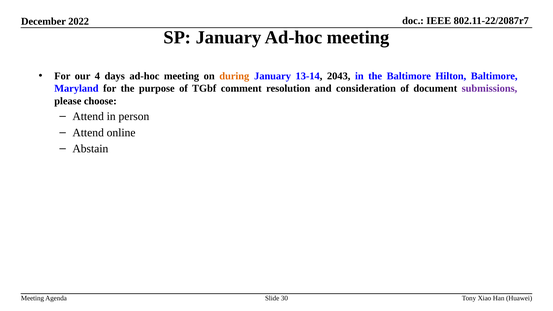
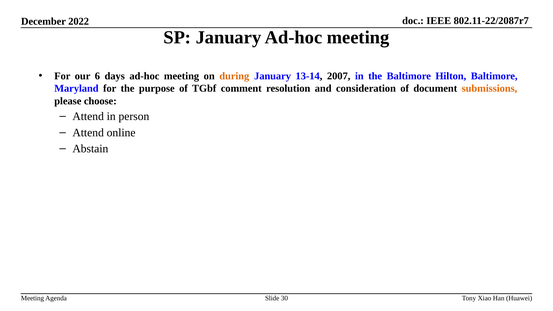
4: 4 -> 6 (97, 76)
2043: 2043 -> 2007 (339, 76)
submissions colour: purple -> orange (489, 89)
